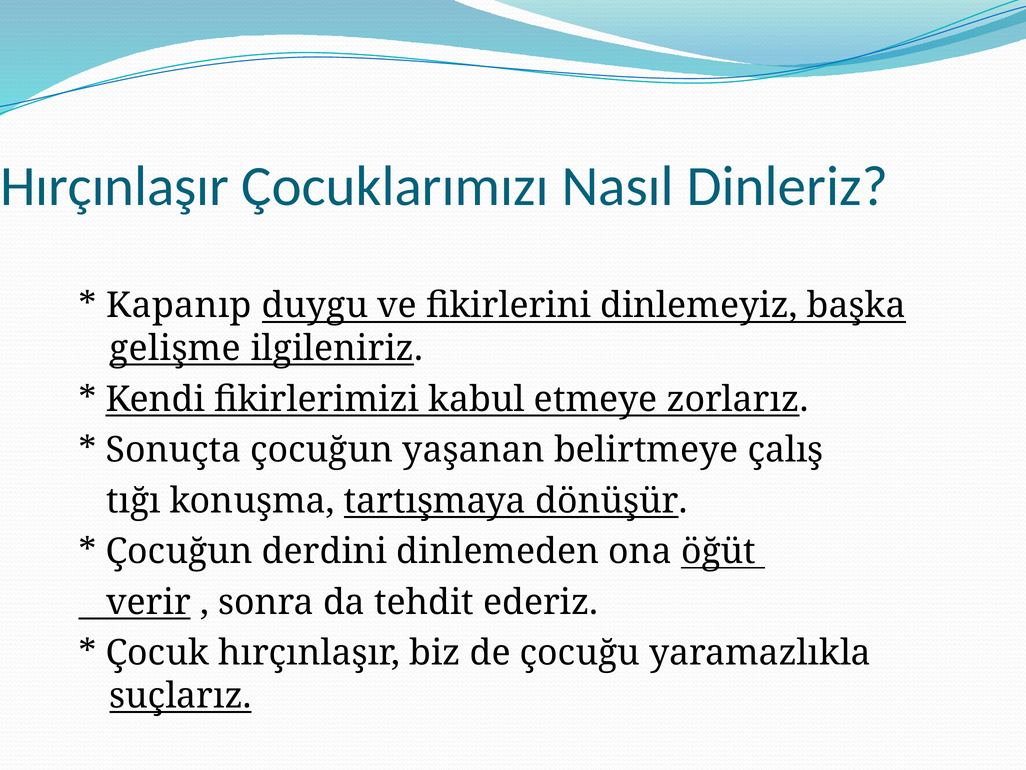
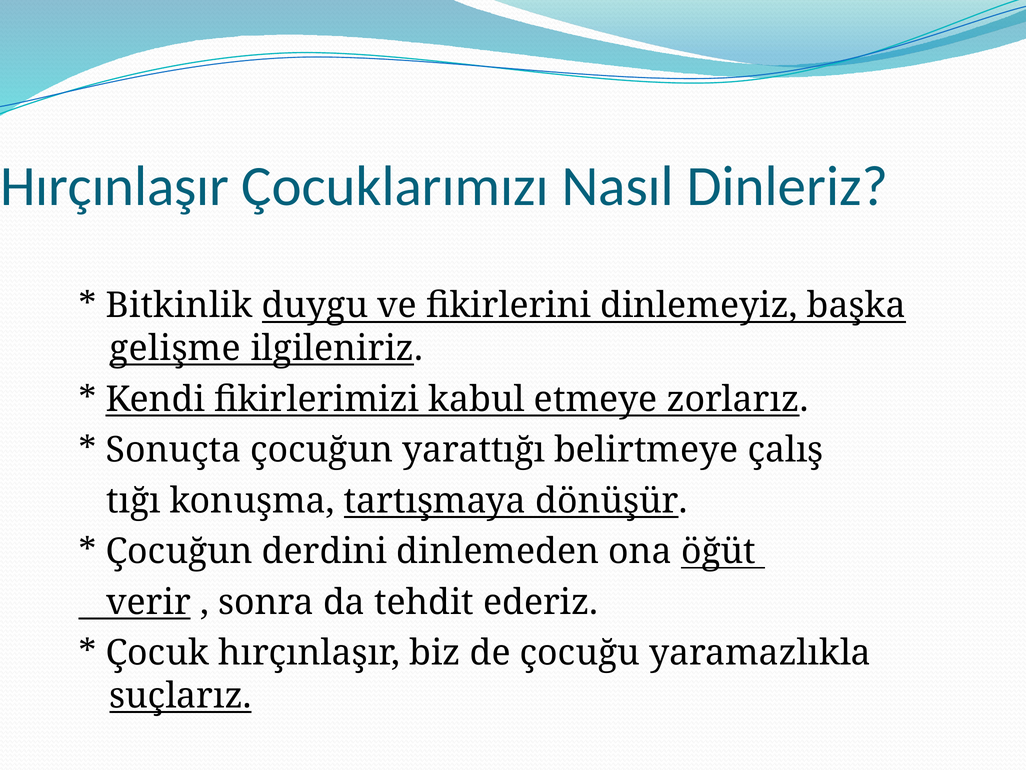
Kapanıp: Kapanıp -> Bitkinlik (179, 306)
yaşanan: yaşanan -> yarattığı (474, 450)
